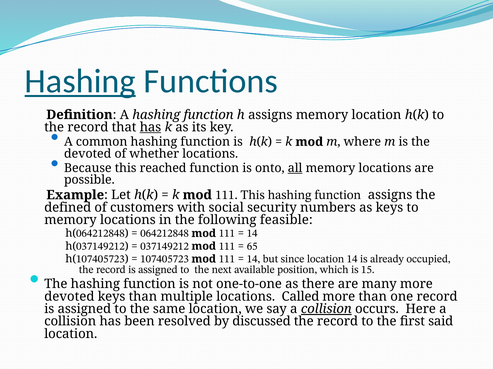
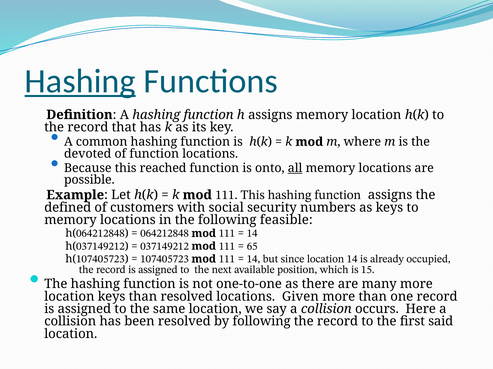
has underline: present -> none (150, 127)
of whether: whether -> function (154, 154)
devoted: devoted -> location (69, 297)
than multiple: multiple -> resolved (187, 297)
Called: Called -> Given (300, 297)
collision underline: present -> none (326, 310)
by discussed: discussed -> following (262, 322)
